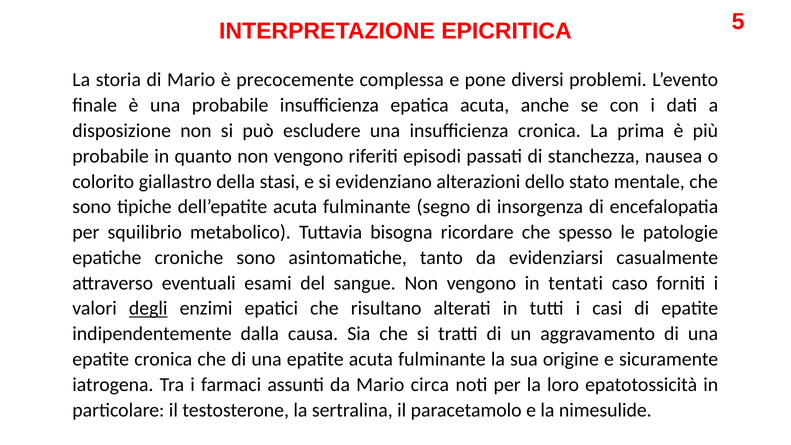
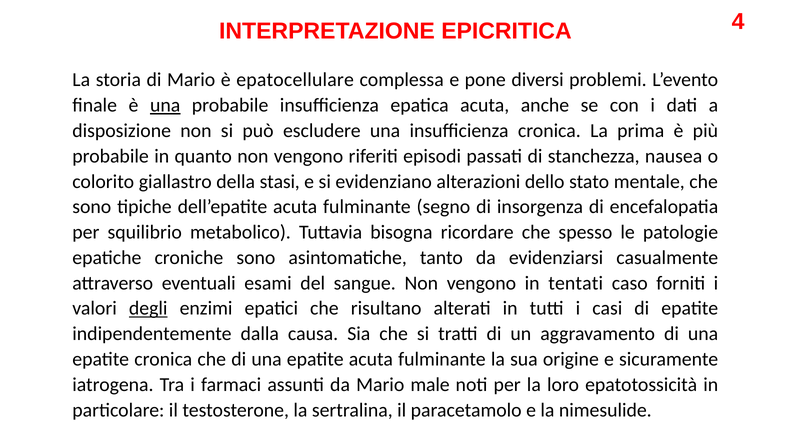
5: 5 -> 4 (738, 22)
precocemente: precocemente -> epatocellulare (295, 80)
una underline: none -> present (165, 105)
circa: circa -> male (430, 385)
